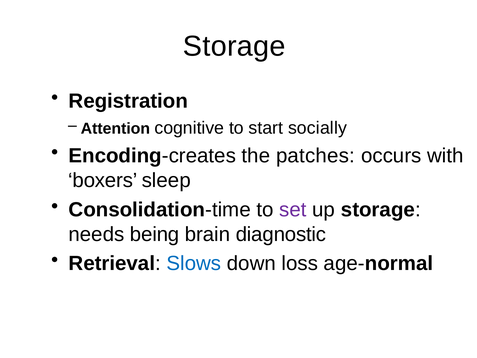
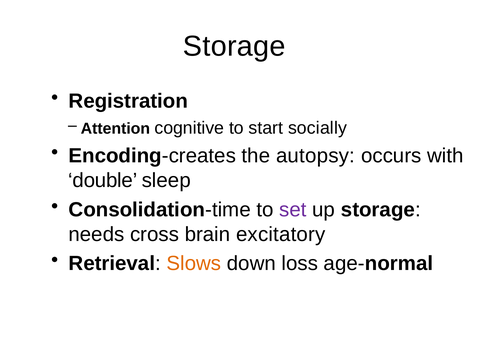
patches: patches -> autopsy (315, 156)
boxers: boxers -> double (103, 180)
being: being -> cross (155, 234)
diagnostic: diagnostic -> excitatory (281, 234)
Slows colour: blue -> orange (194, 263)
